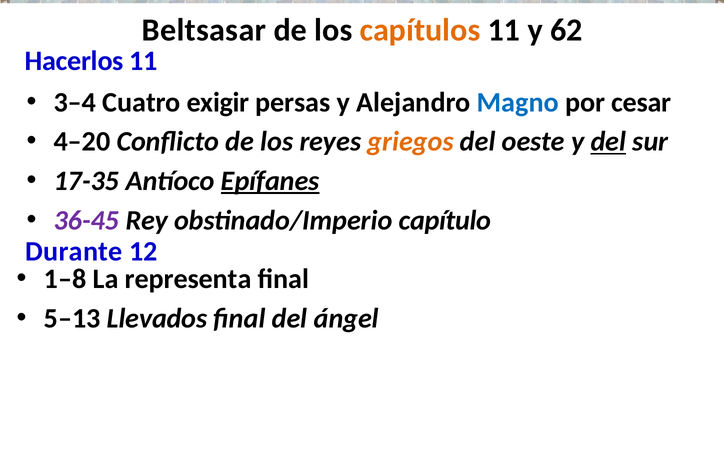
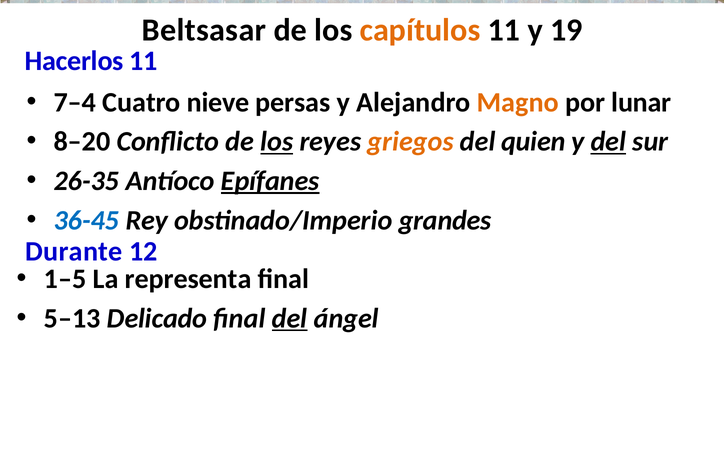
62: 62 -> 19 (566, 30)
3–4: 3–4 -> 7–4 (75, 102)
exigir: exigir -> nieve (218, 102)
Magno colour: blue -> orange (518, 102)
cesar: cesar -> lunar (641, 102)
4–20: 4–20 -> 8–20 (82, 142)
los underline: none -> present (277, 142)
oeste: oeste -> quien (533, 142)
17-35: 17-35 -> 26-35 (86, 181)
36-45 colour: purple -> blue (86, 221)
capítulo: capítulo -> grandes (445, 221)
1–8: 1–8 -> 1–5 (65, 279)
Llevados: Llevados -> Delicado (157, 319)
del underline: none -> present (290, 319)
